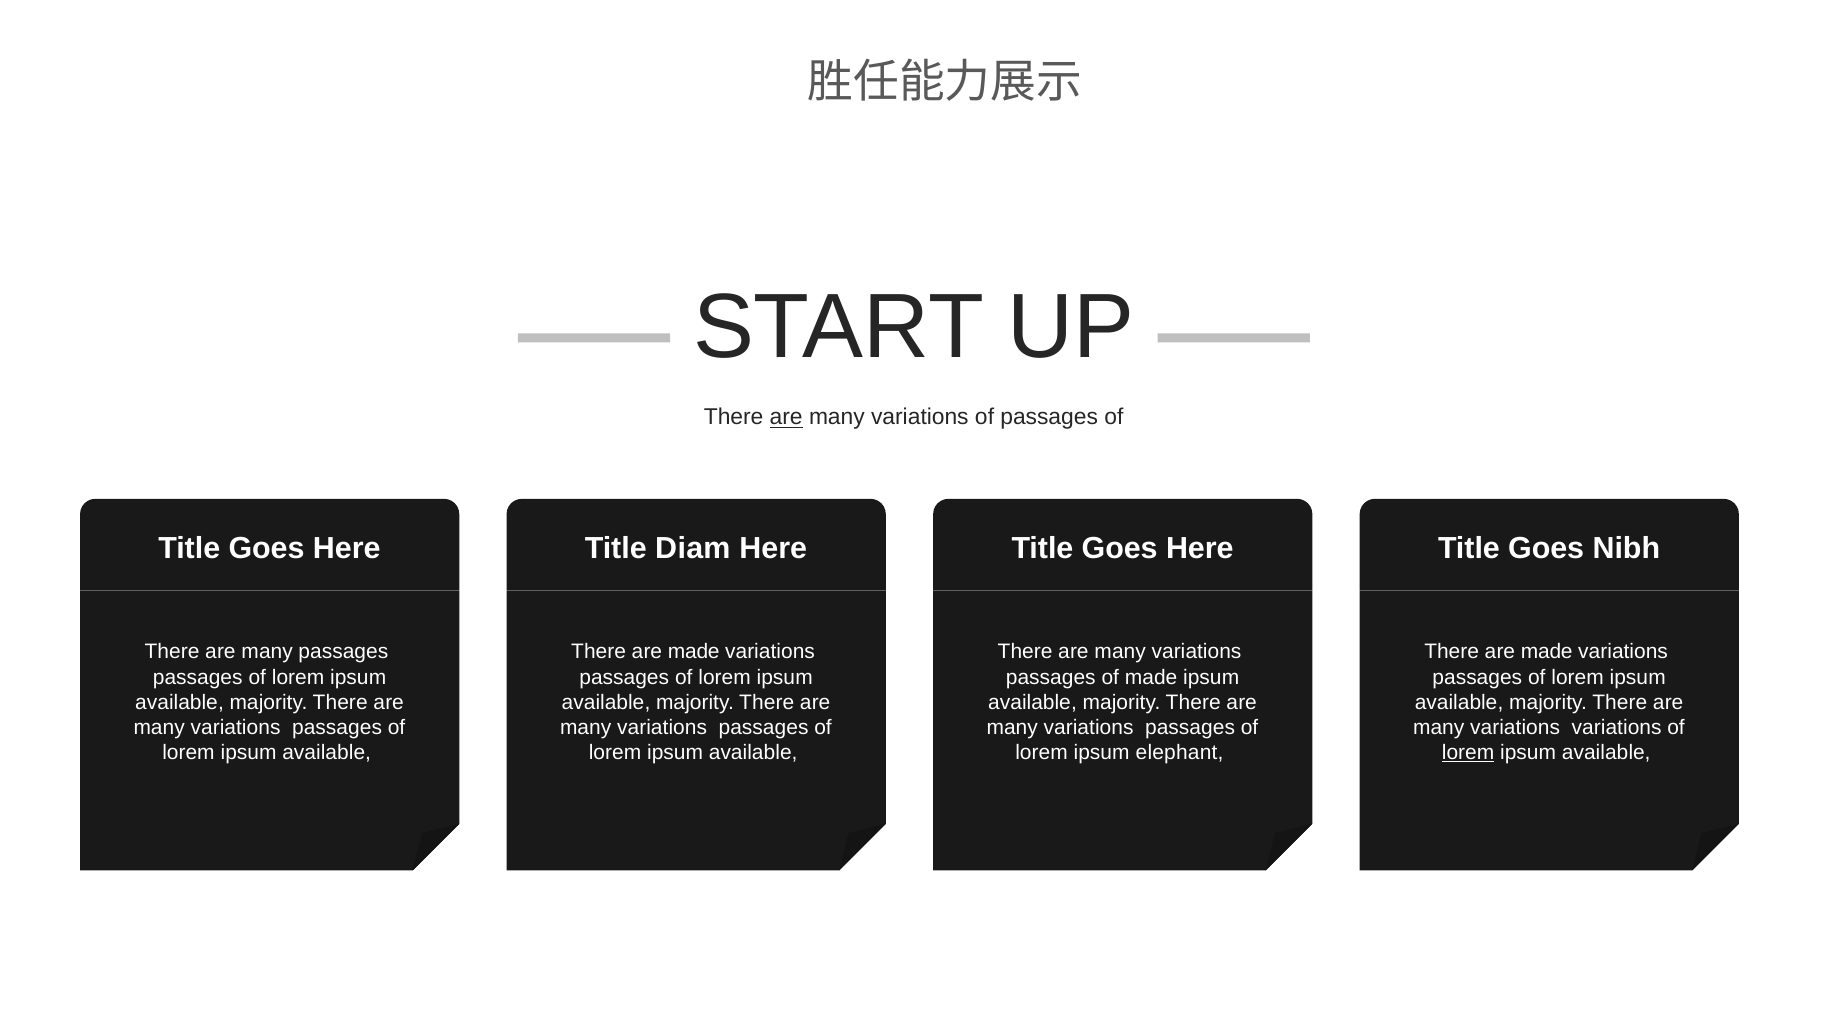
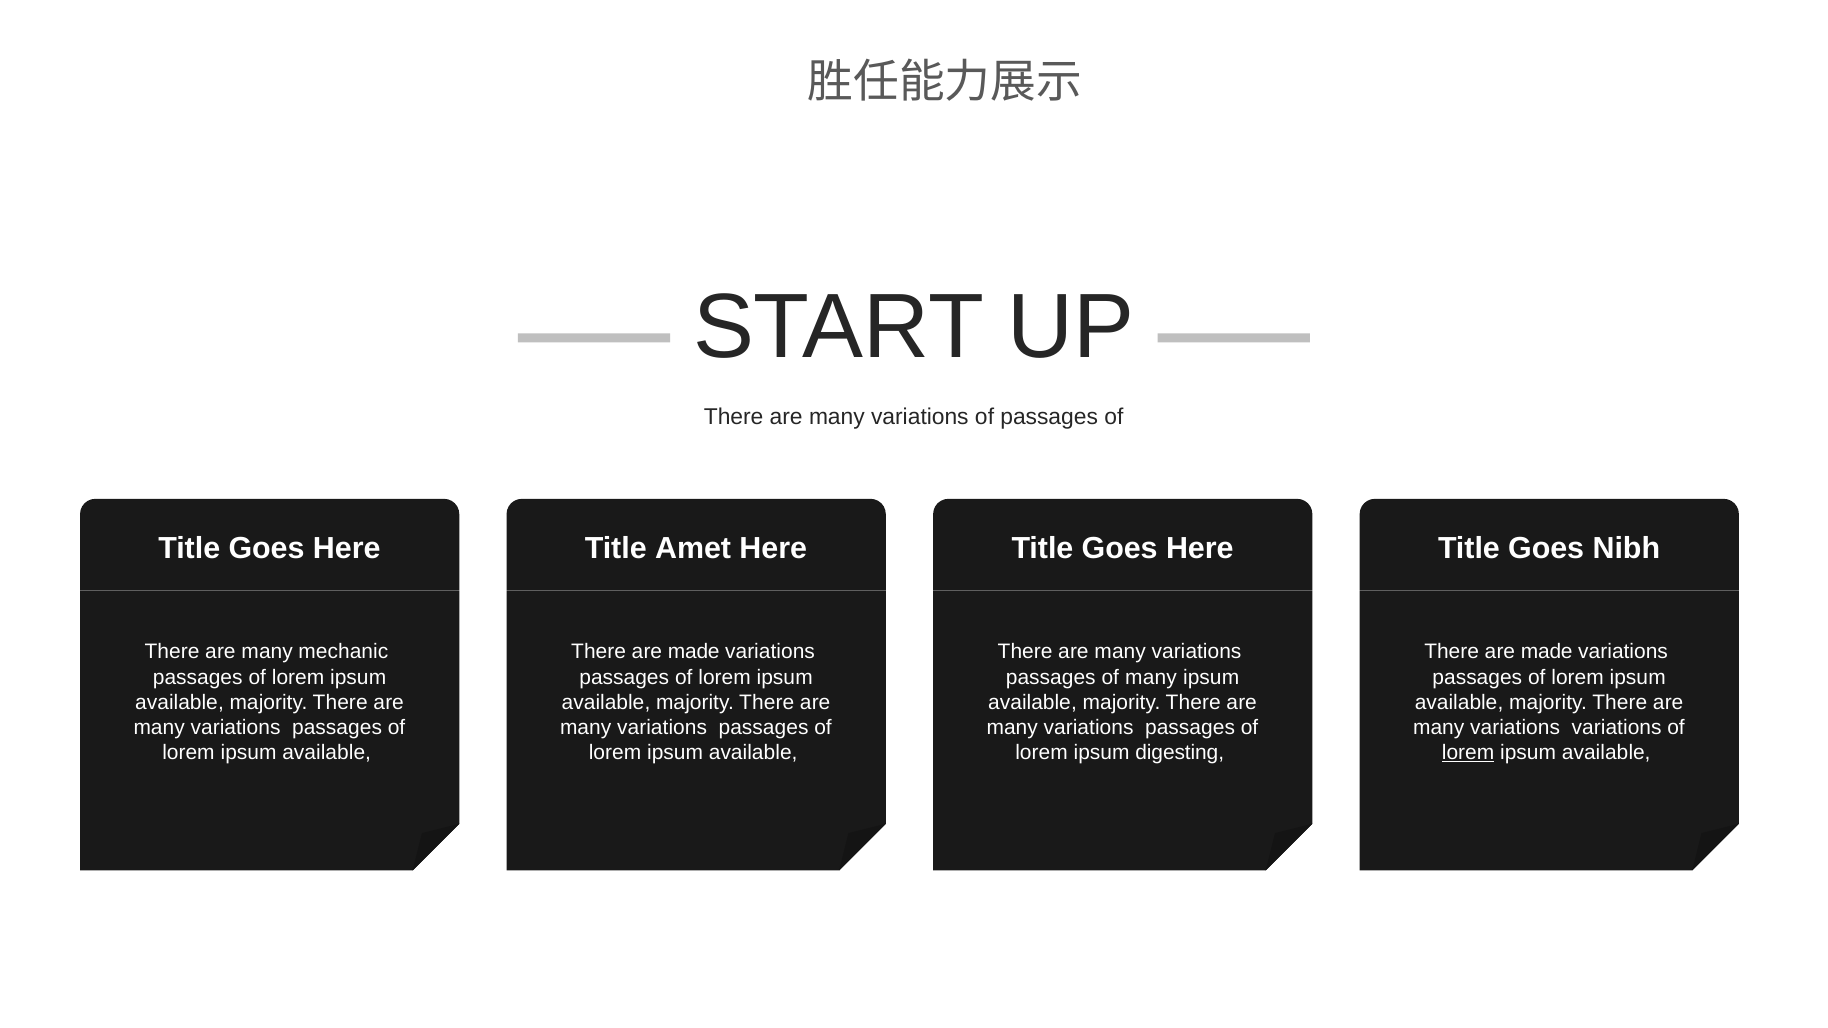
are underline: present -> none (786, 417)
Diam: Diam -> Amet (693, 549)
many passages: passages -> mechanic (343, 652)
of made: made -> many (1151, 677)
elephant: elephant -> digesting (1180, 753)
